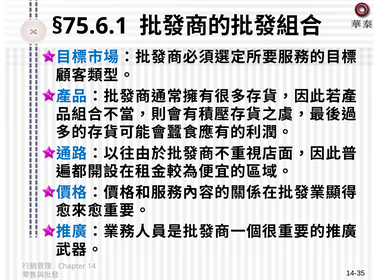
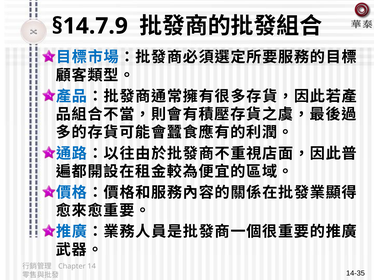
§75.6.1: §75.6.1 -> §14.7.9 (90, 26)
